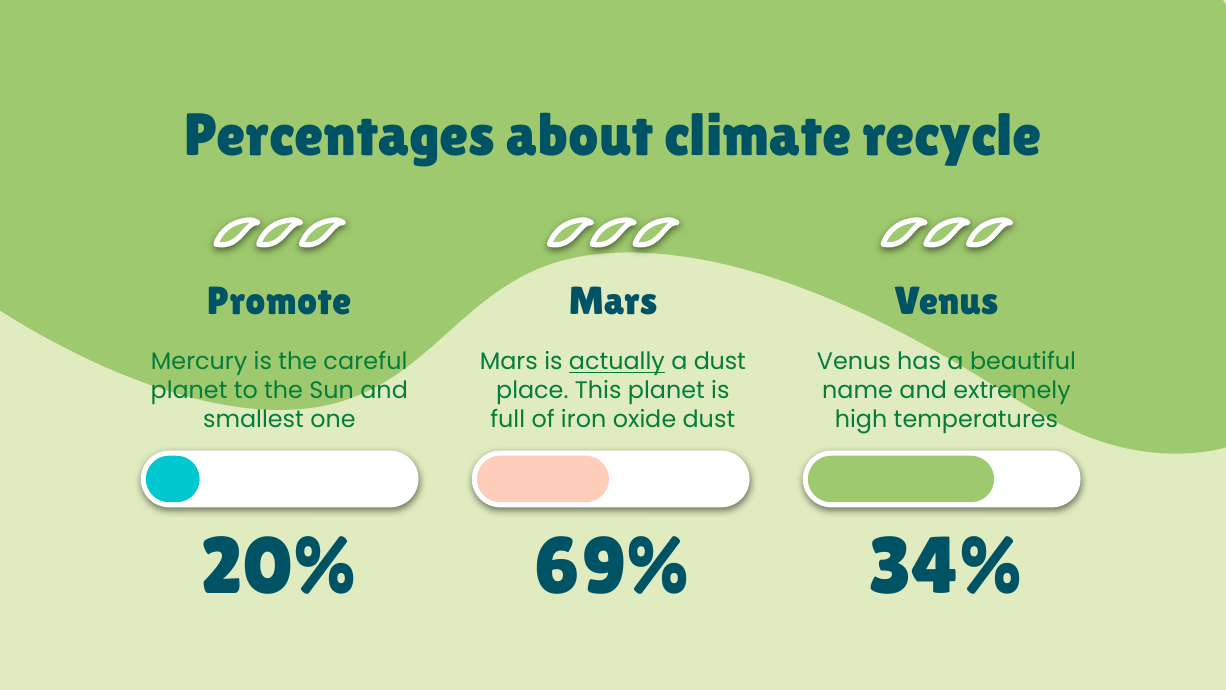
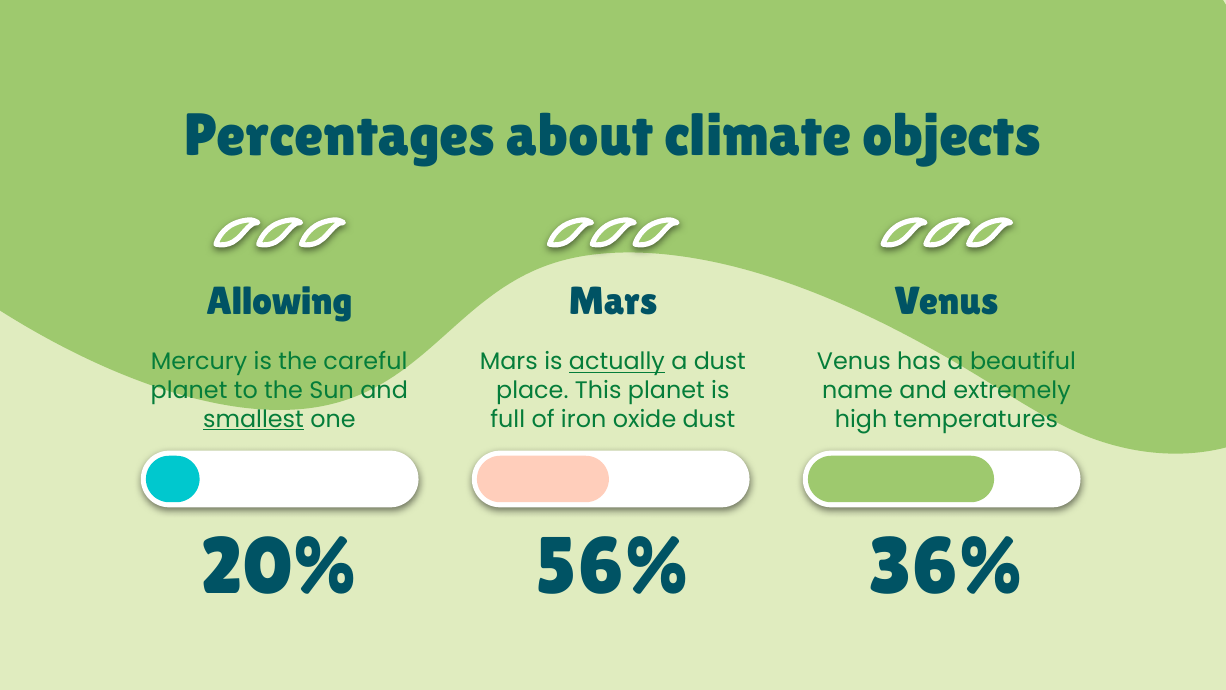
recycle: recycle -> objects (952, 135)
Promote: Promote -> Allowing (279, 302)
smallest underline: none -> present (253, 419)
69%: 69% -> 56% (613, 567)
34%: 34% -> 36% (946, 567)
